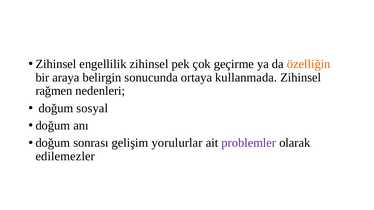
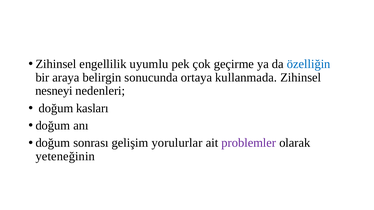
engellilik zihinsel: zihinsel -> uyumlu (149, 64)
özelliğin colour: orange -> blue (309, 64)
rağmen: rağmen -> nesneyi (54, 91)
sosyal: sosyal -> kasları (92, 108)
edilemezler: edilemezler -> yeteneğinin (65, 157)
